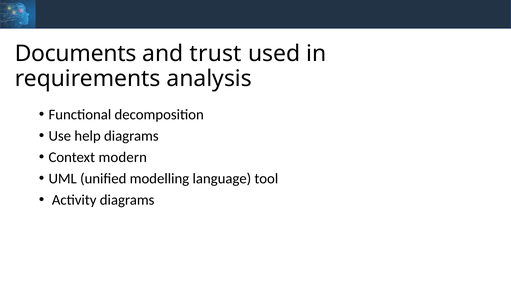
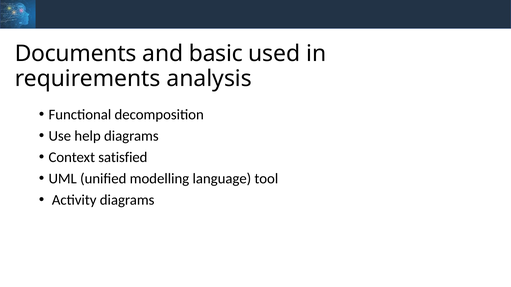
trust: trust -> basic (216, 54)
modern: modern -> satisfied (123, 157)
